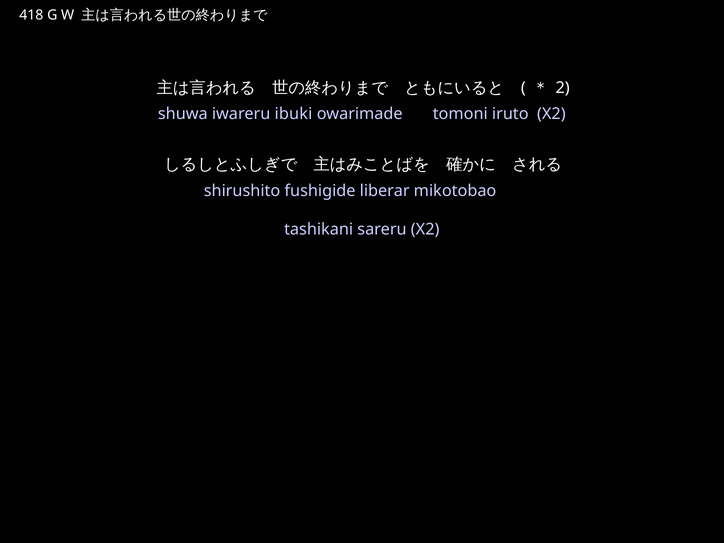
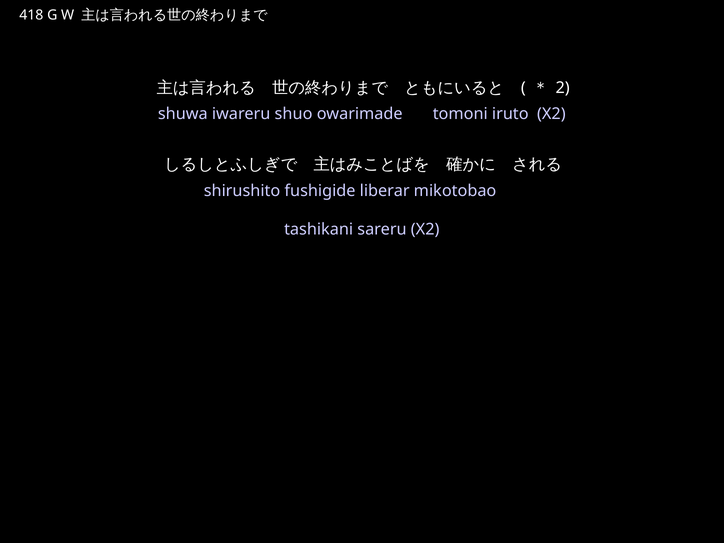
ibuki: ibuki -> shuo (294, 114)
